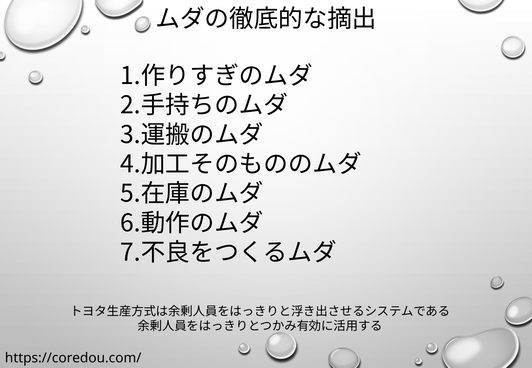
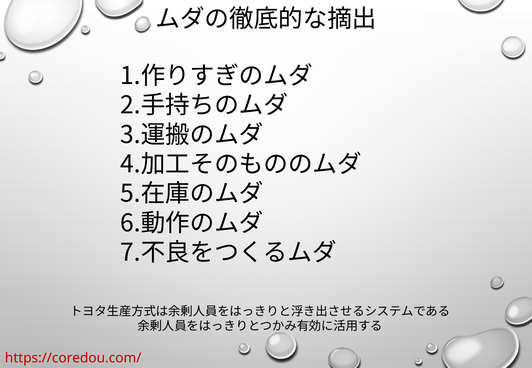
https://coredou.com/ colour: black -> red (73, 358)
